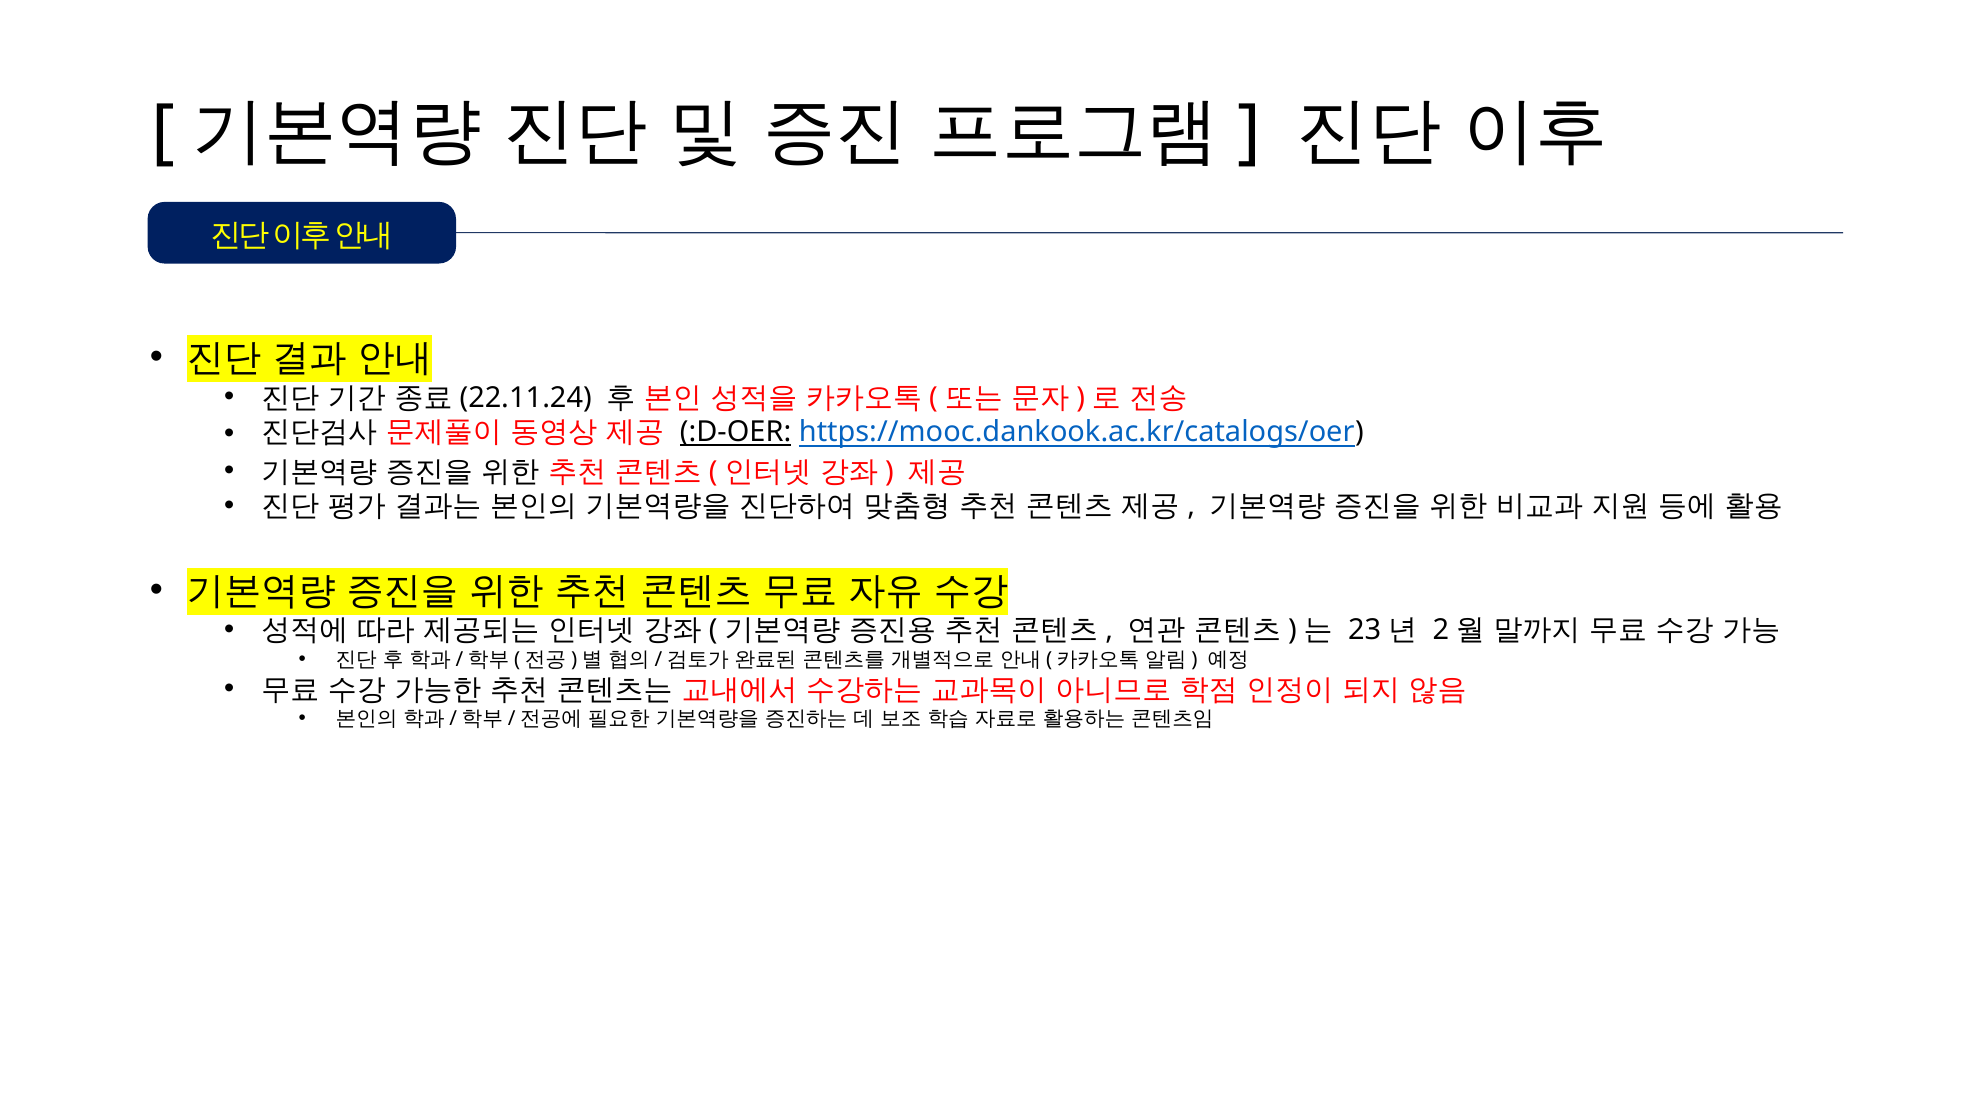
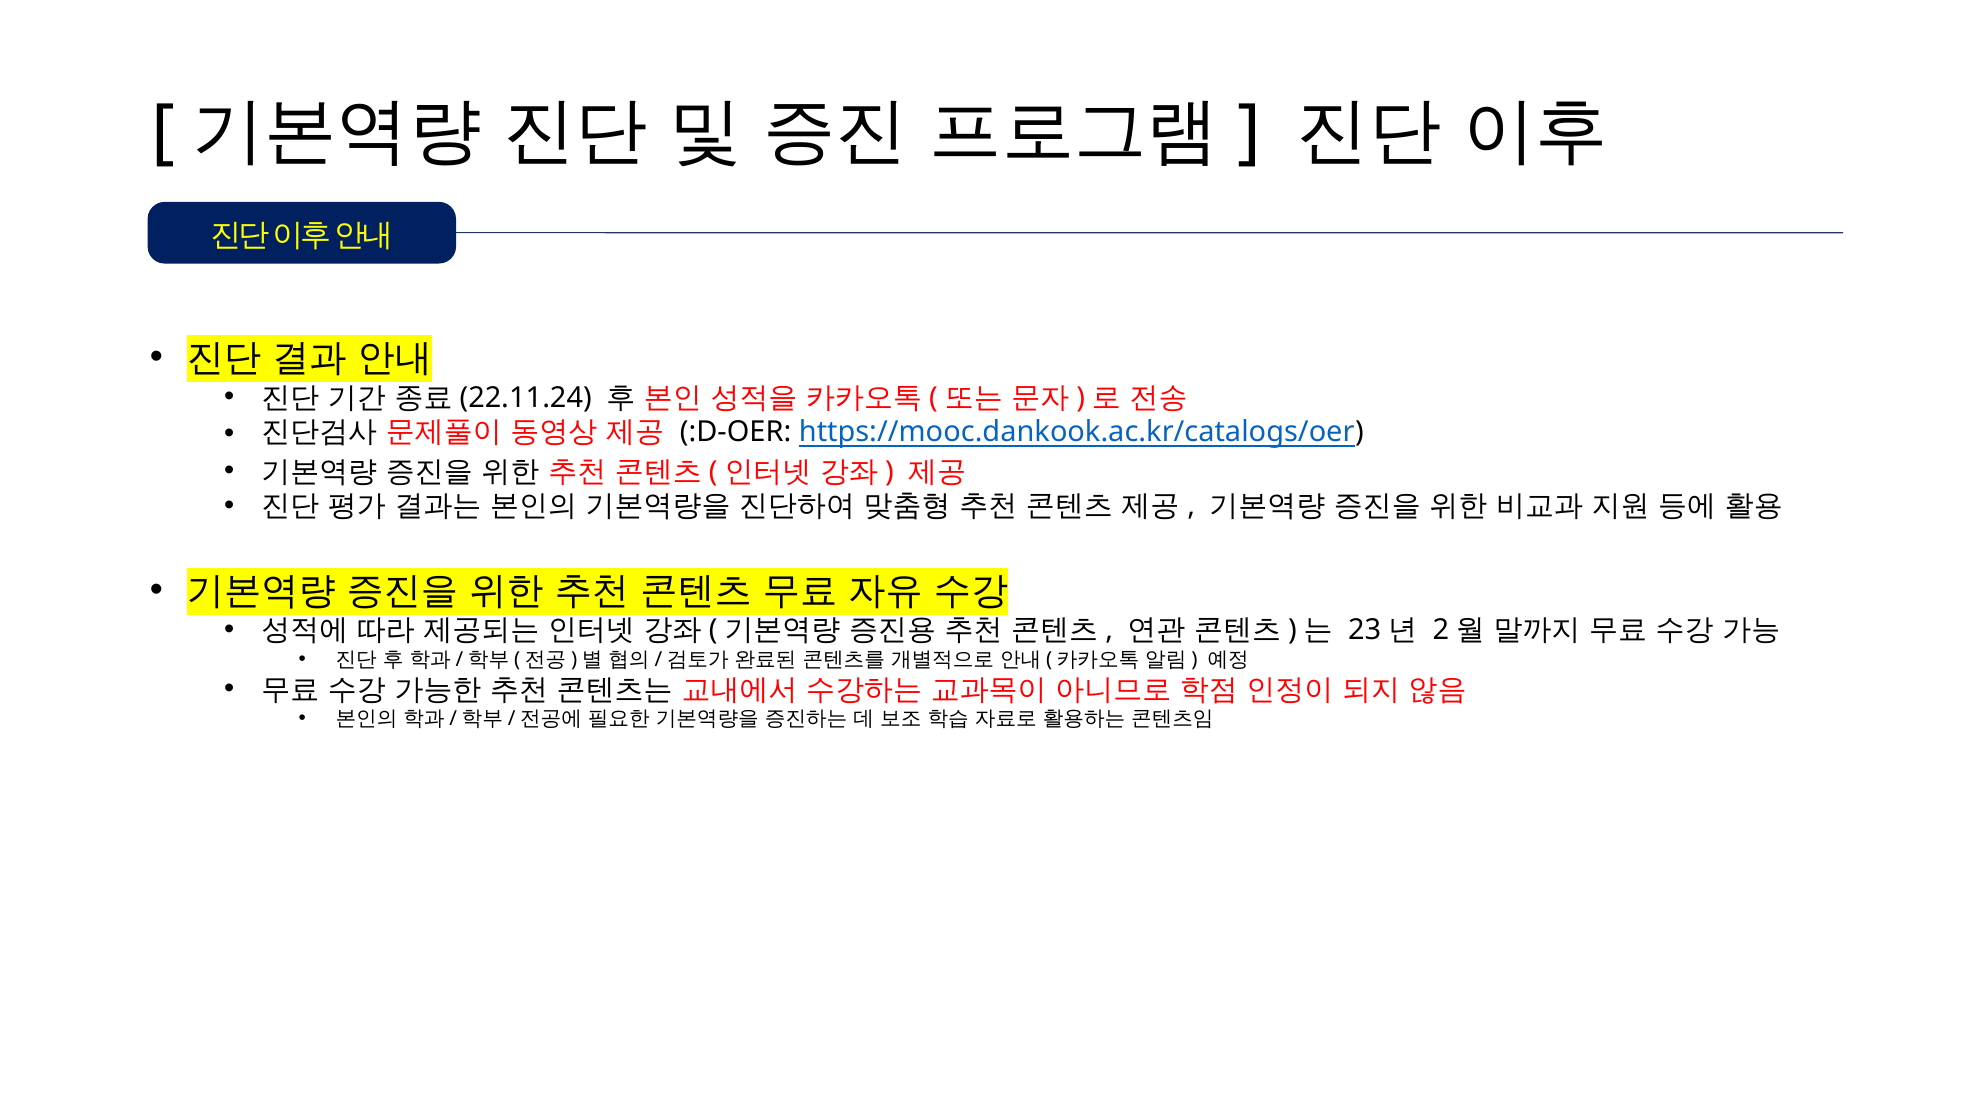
:D-OER underline: present -> none (736, 432)
